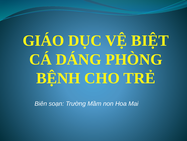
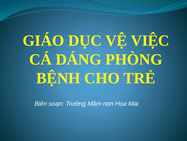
BIỆT: BIỆT -> VIỆC (150, 40)
